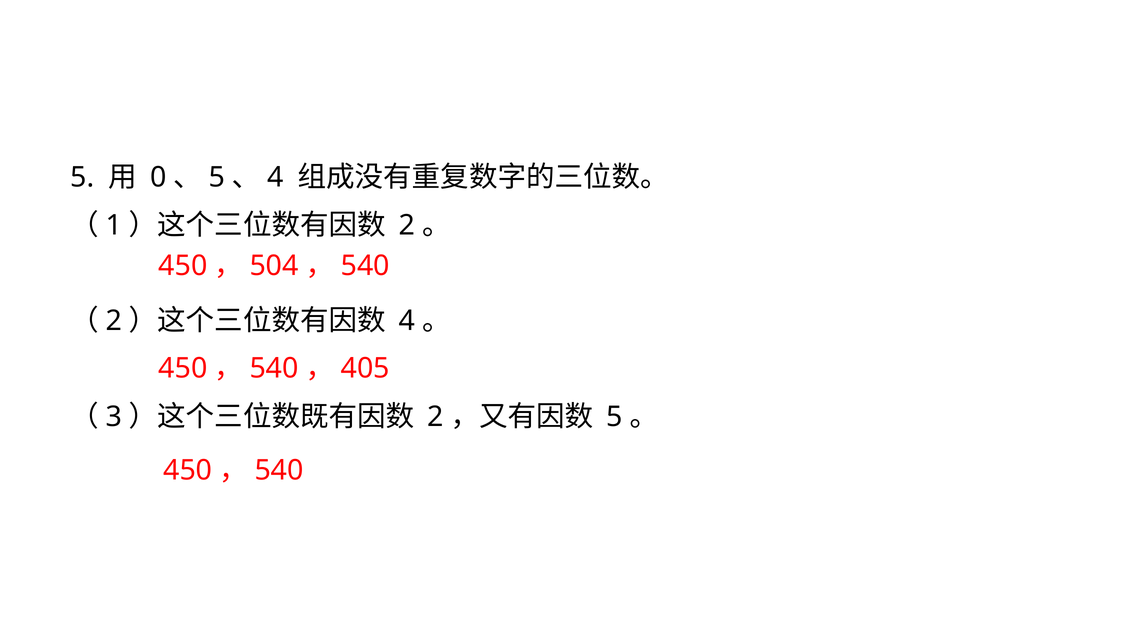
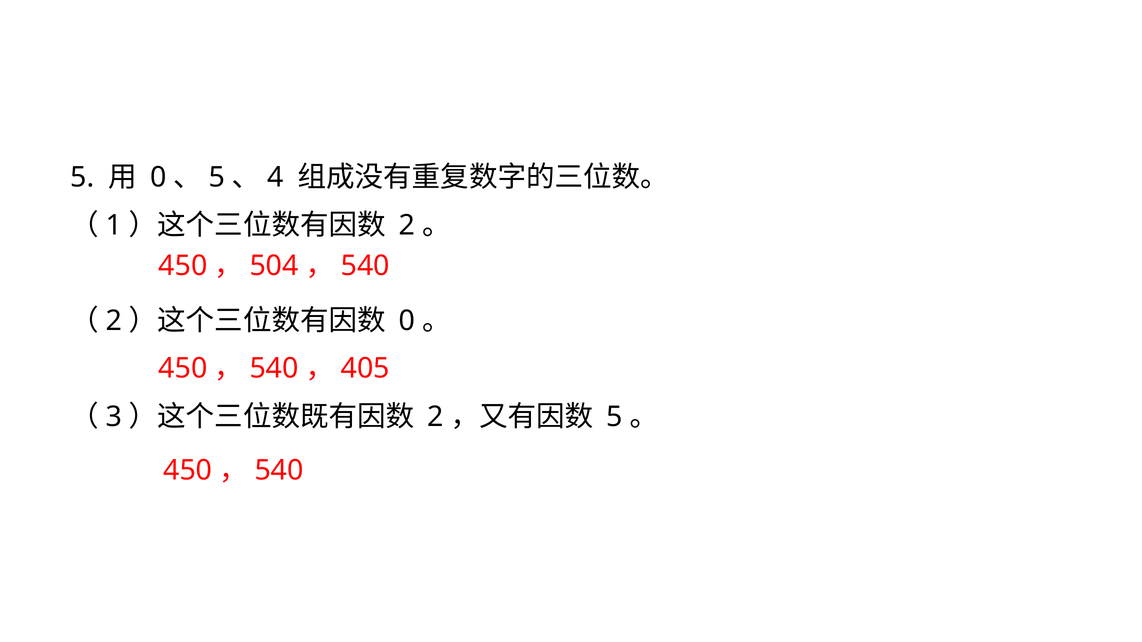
4: 4 -> 0 (407, 321)
